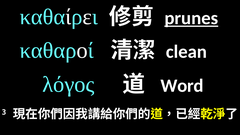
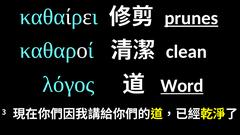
Word underline: none -> present (182, 86)
